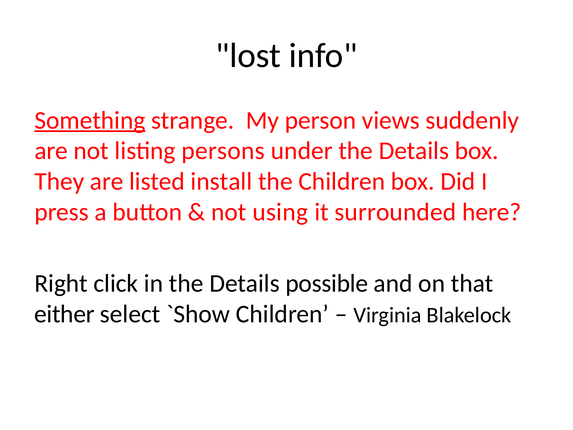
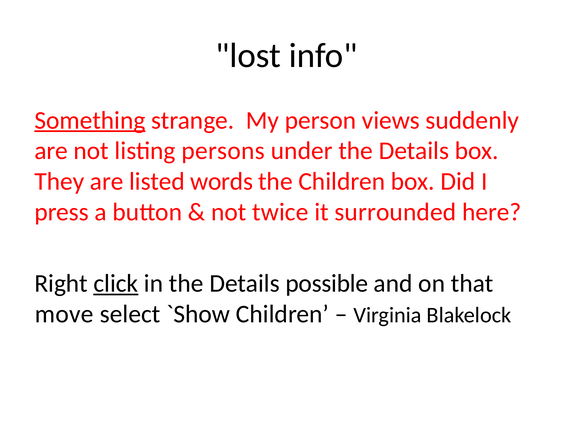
install: install -> words (222, 181)
using: using -> twice (280, 212)
click underline: none -> present (116, 283)
either: either -> move (64, 314)
